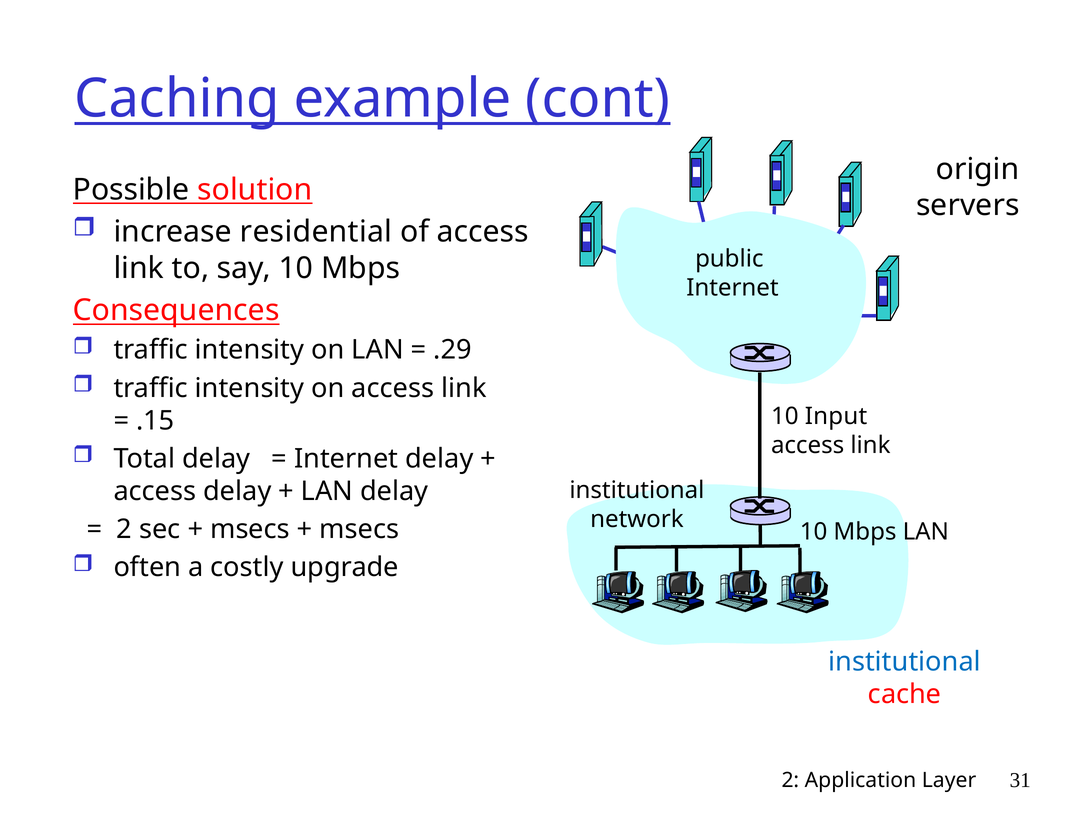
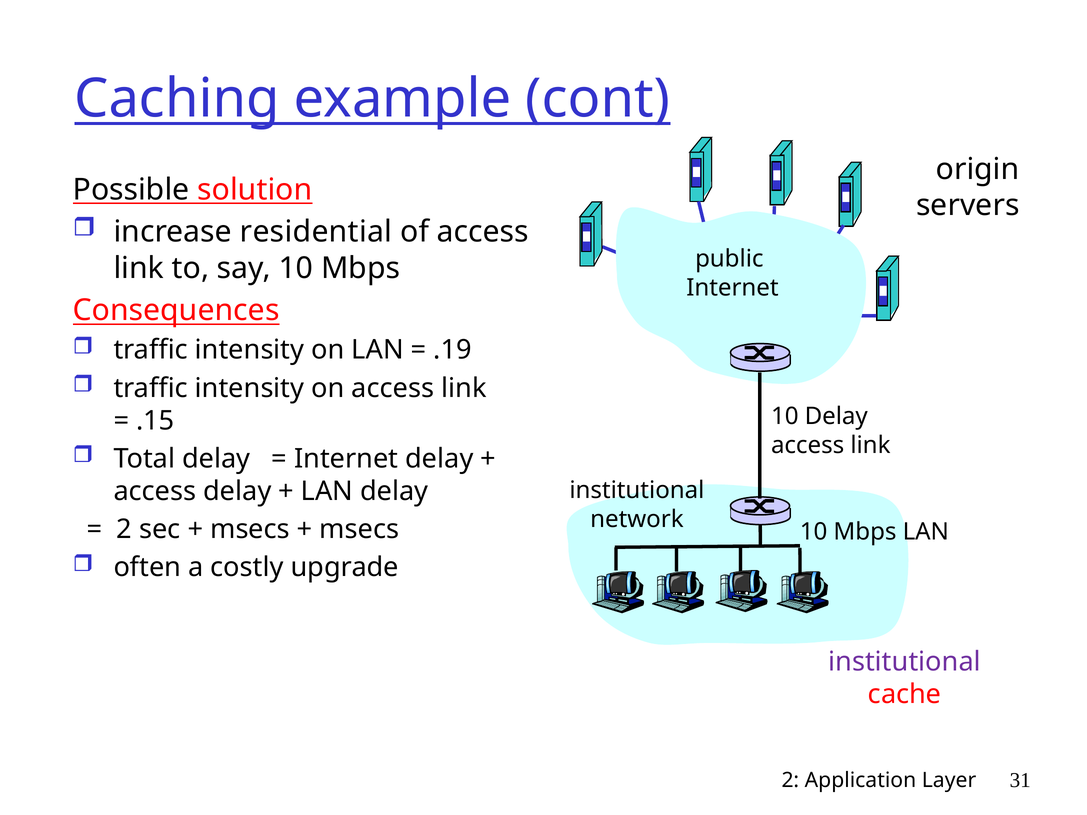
.29: .29 -> .19 (453, 350)
10 Input: Input -> Delay (836, 416)
institutional colour: blue -> purple (905, 662)
